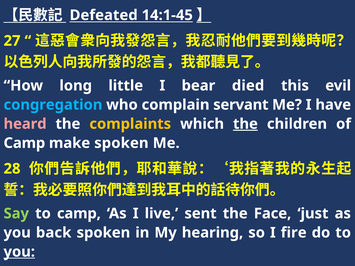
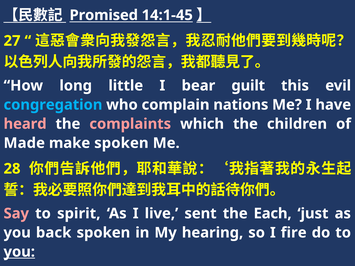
Defeated: Defeated -> Promised (104, 15)
died: died -> guilt (248, 86)
servant: servant -> nations (241, 105)
complaints colour: yellow -> pink (130, 124)
the underline: present -> none (245, 124)
Camp: Camp -> Made (24, 143)
Say colour: light green -> pink (16, 214)
to camp: camp -> spirit (79, 214)
Face: Face -> Each (273, 214)
